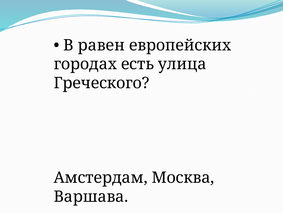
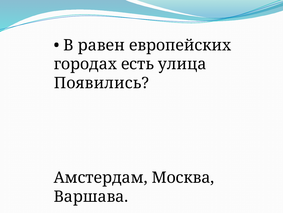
Греческого: Греческого -> Появились (101, 83)
